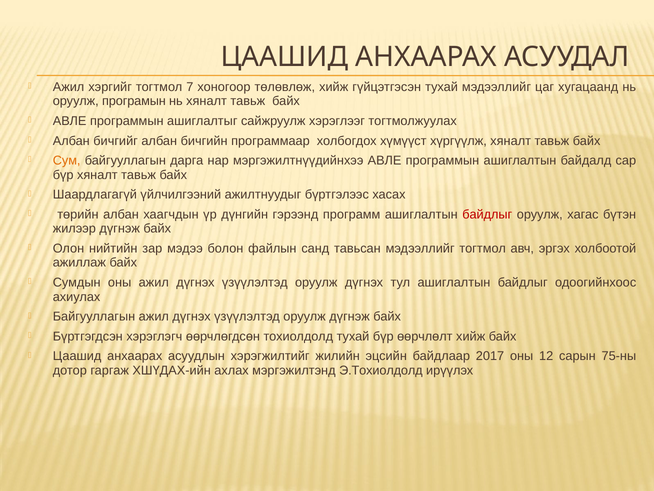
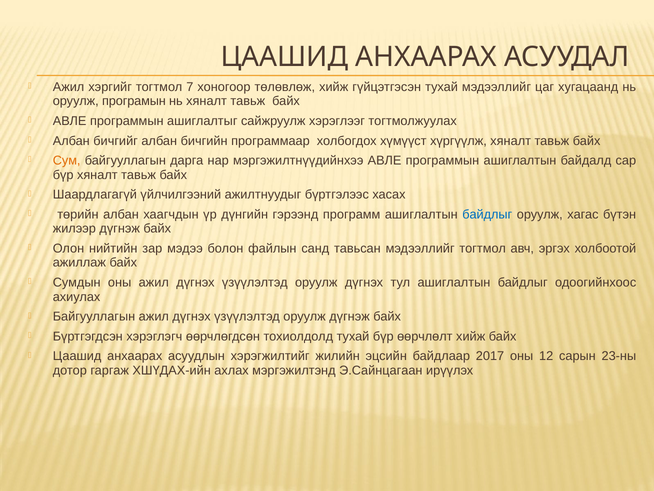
байдлыг colour: red -> blue (487, 214)
75-ны: 75-ны -> 23-ны (619, 356)
Э.Тохиолдолд: Э.Тохиолдолд -> Э.Сайнцагаан (381, 370)
